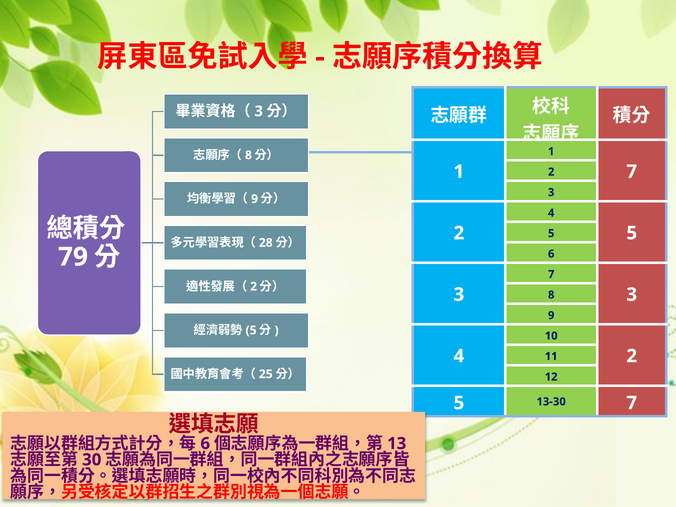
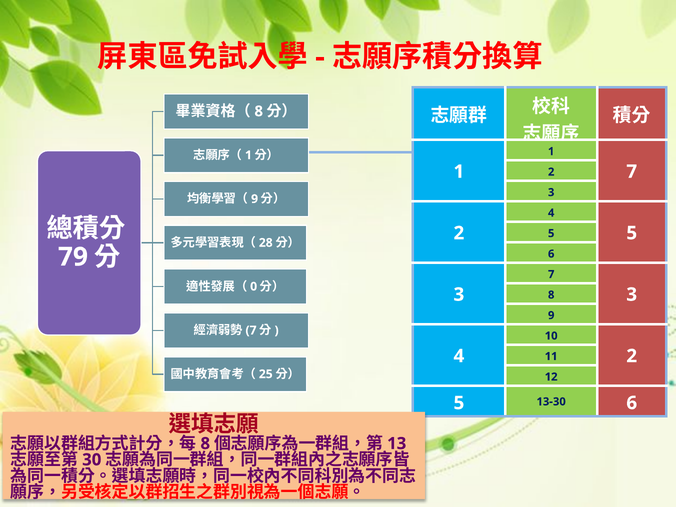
3: 3 -> 8 (259, 111)
8: 8 -> 1 (248, 155)
2: 2 -> 0 (254, 287)
5: 5 -> 7 (251, 330)
13-30 7: 7 -> 6 (632, 403)
6: 6 -> 8 (205, 444)
